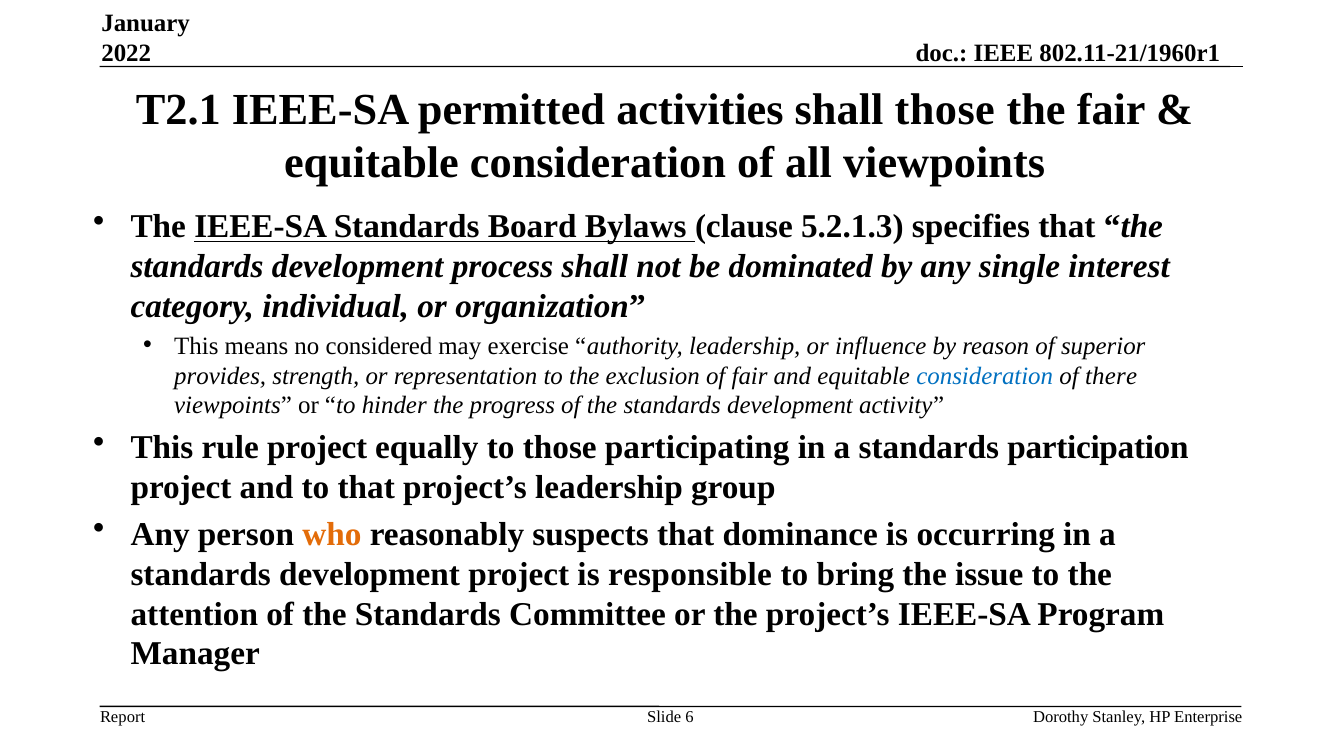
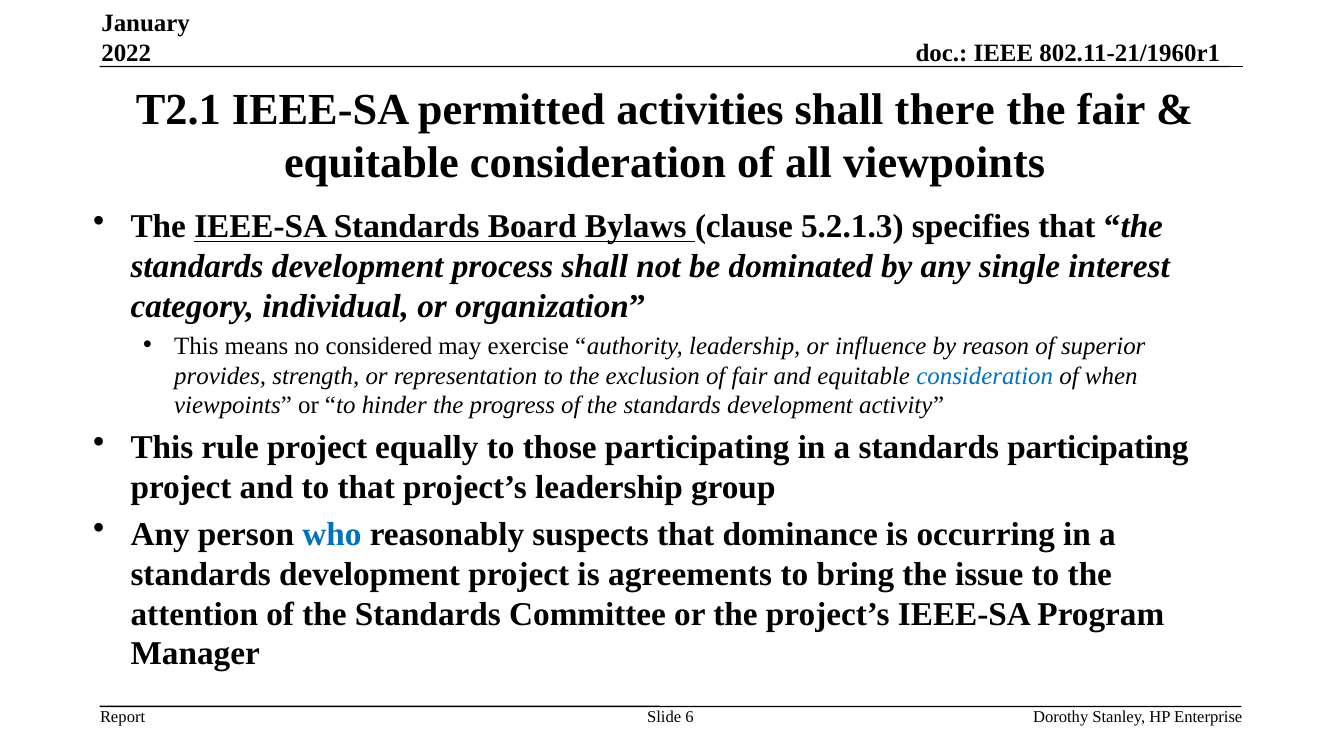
shall those: those -> there (945, 109)
there: there -> when (1111, 376)
standards participation: participation -> participating (1098, 448)
who colour: orange -> blue (332, 534)
responsible: responsible -> agreements (690, 574)
